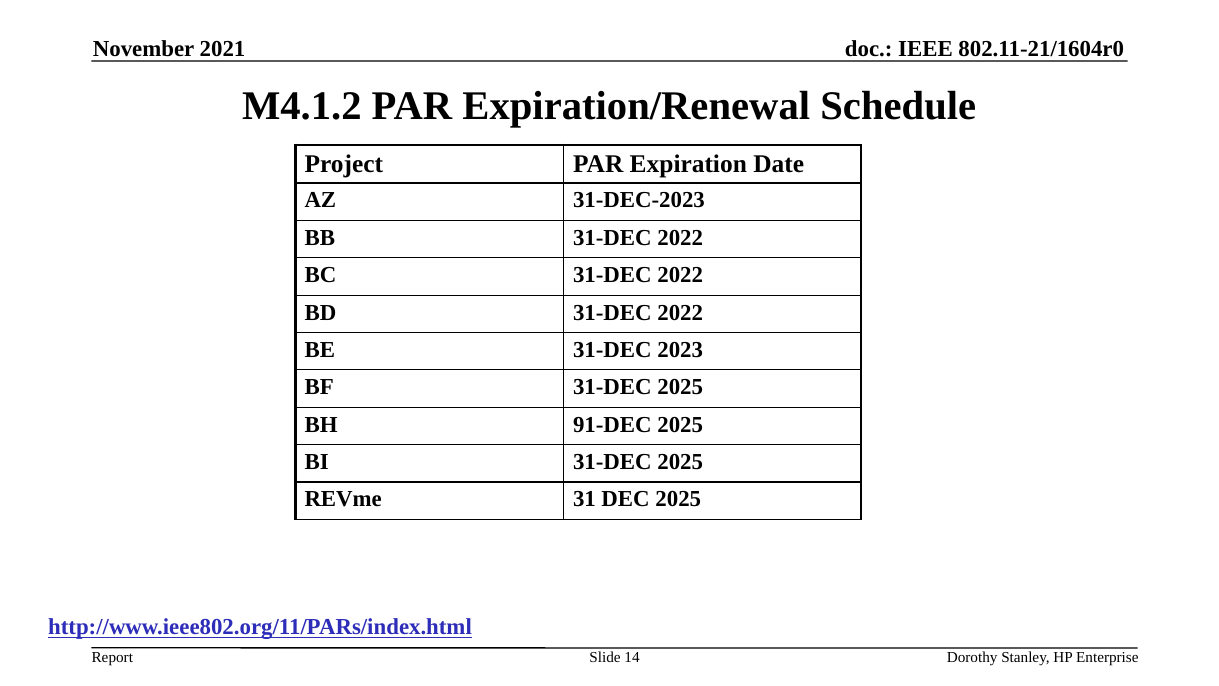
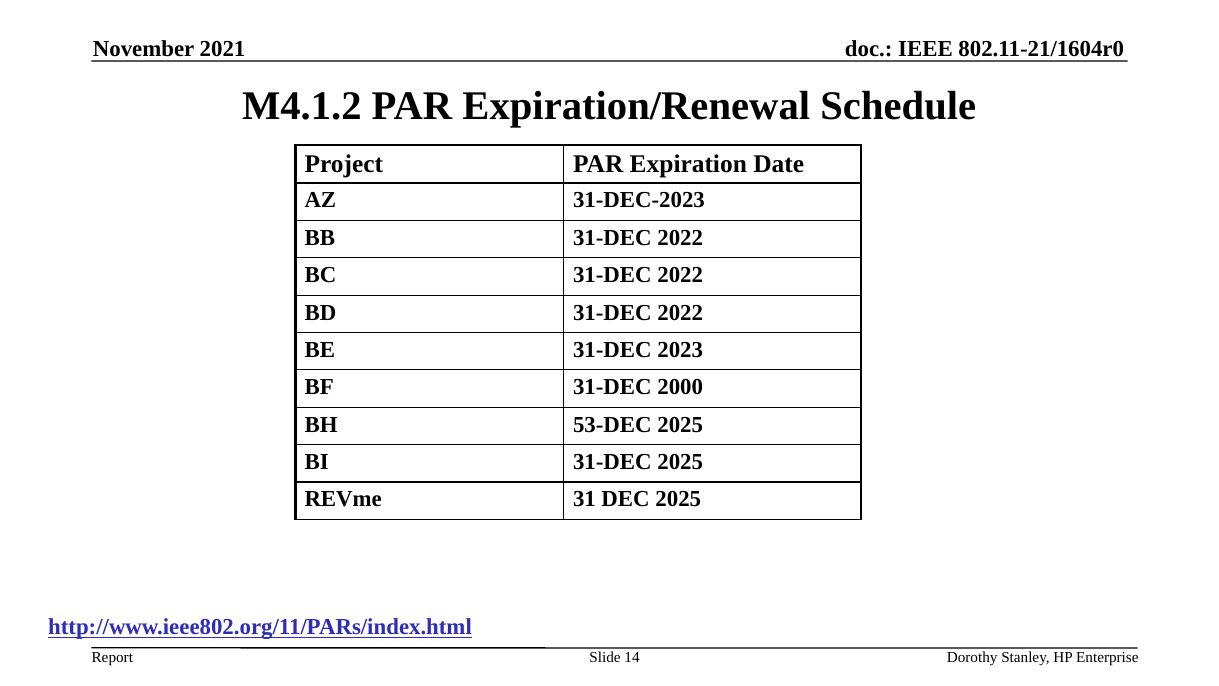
BF 31-DEC 2025: 2025 -> 2000 (680, 387)
91-DEC: 91-DEC -> 53-DEC (612, 424)
